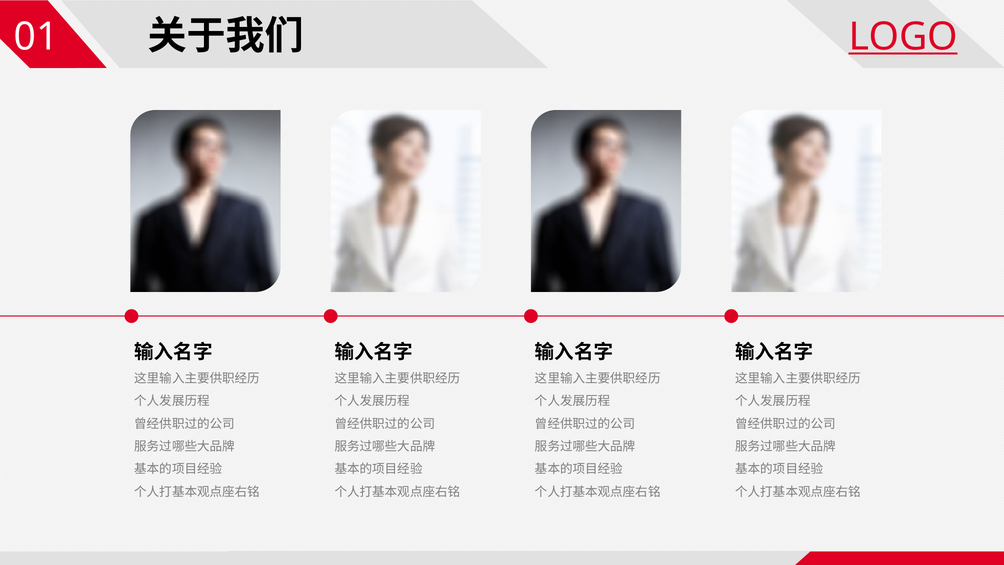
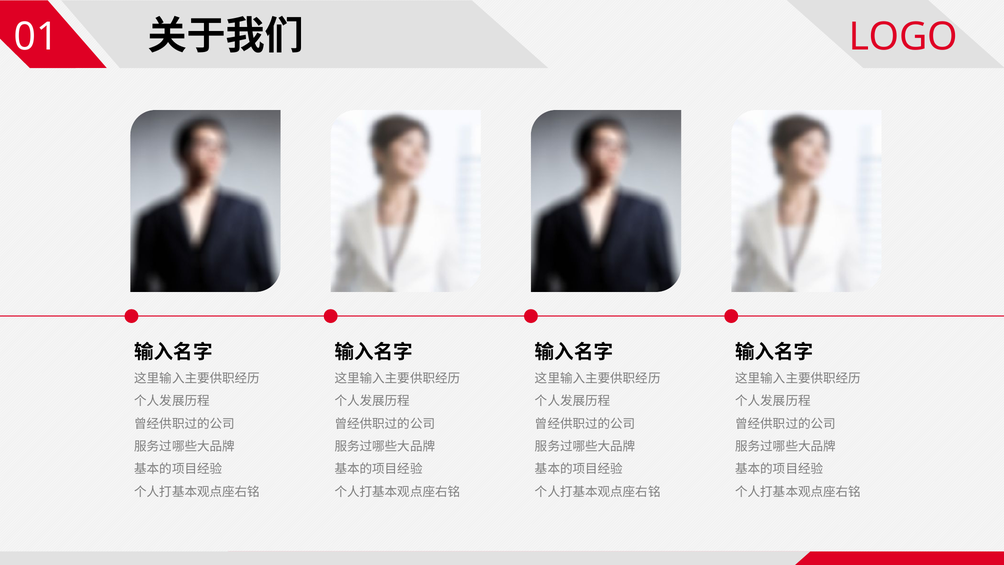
LOGO underline: present -> none (903, 37)
